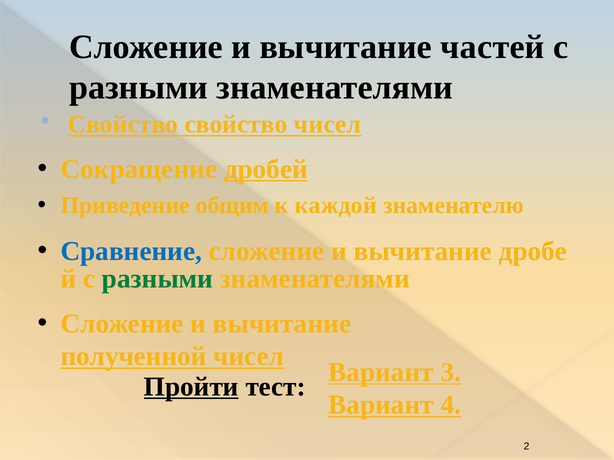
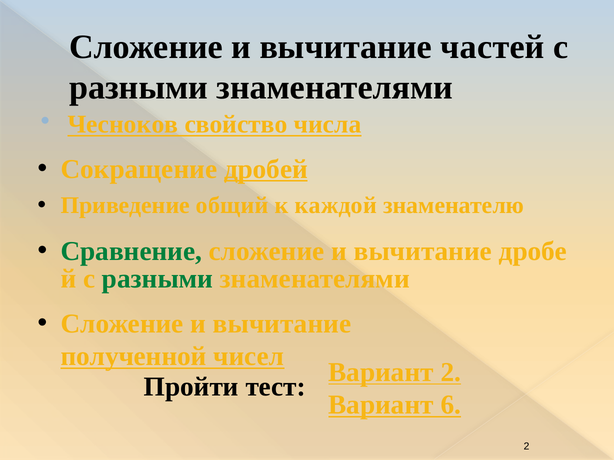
Свойство: Свойство -> Чесноков (123, 125)
свойство чисел: чисел -> числа (328, 125)
общим: общим -> общий (232, 206)
Сравнение colour: blue -> green (131, 252)
Вариант 3: 3 -> 2 (451, 372)
Пройти underline: present -> none (191, 387)
4: 4 -> 6 (451, 405)
